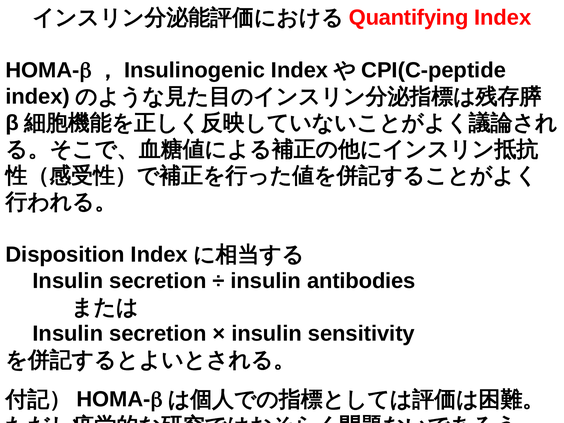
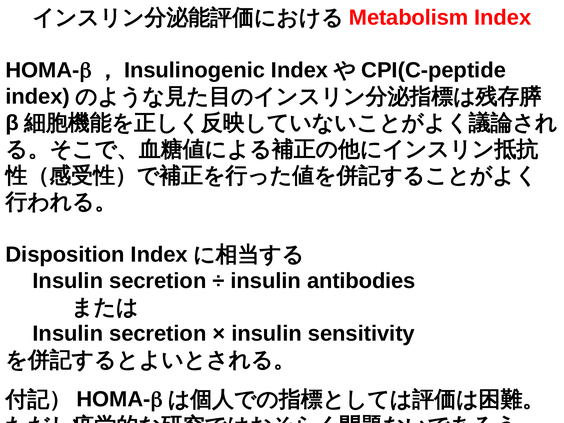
Quantifying: Quantifying -> Metabolism (409, 17)
